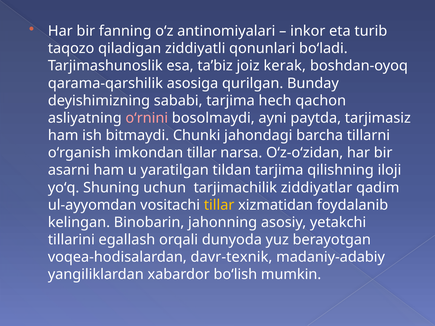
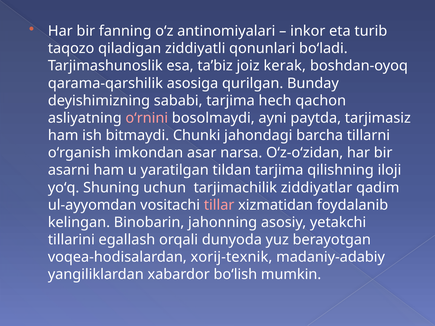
imkondan tillar: tillar -> asar (202, 153)
tillar colour: yellow -> pink (219, 205)
davr-texnik: davr-texnik -> xorij-texnik (231, 257)
